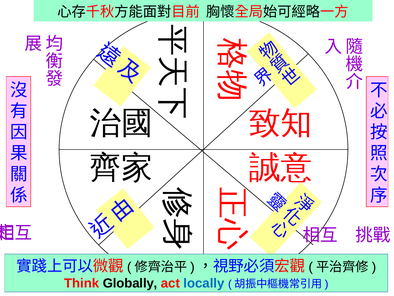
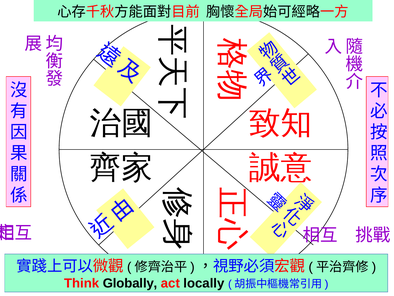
locally colour: blue -> black (204, 283)
